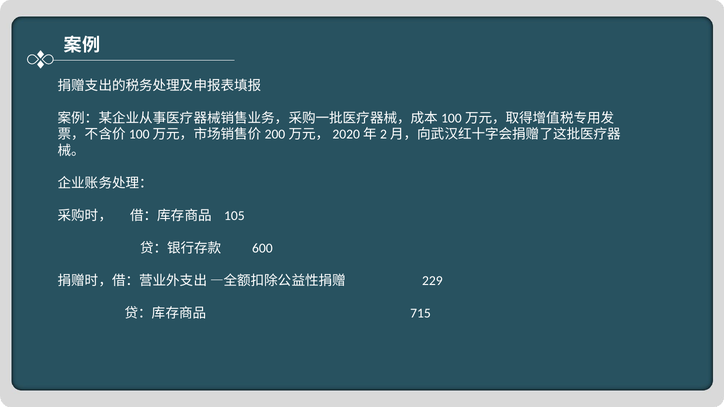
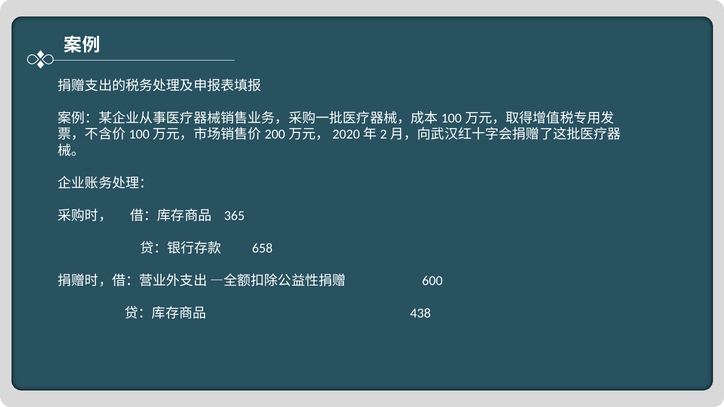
105: 105 -> 365 (234, 216)
600: 600 -> 658 (262, 249)
229: 229 -> 600 (432, 281)
715: 715 -> 438 (420, 314)
